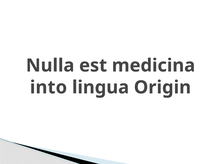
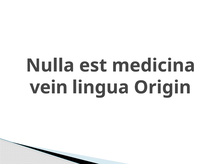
into: into -> vein (49, 88)
